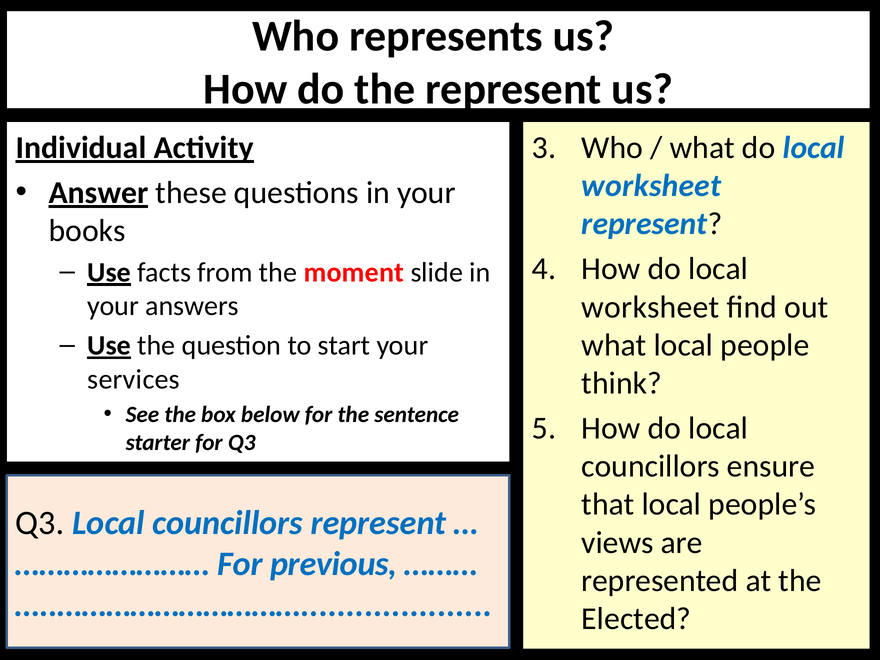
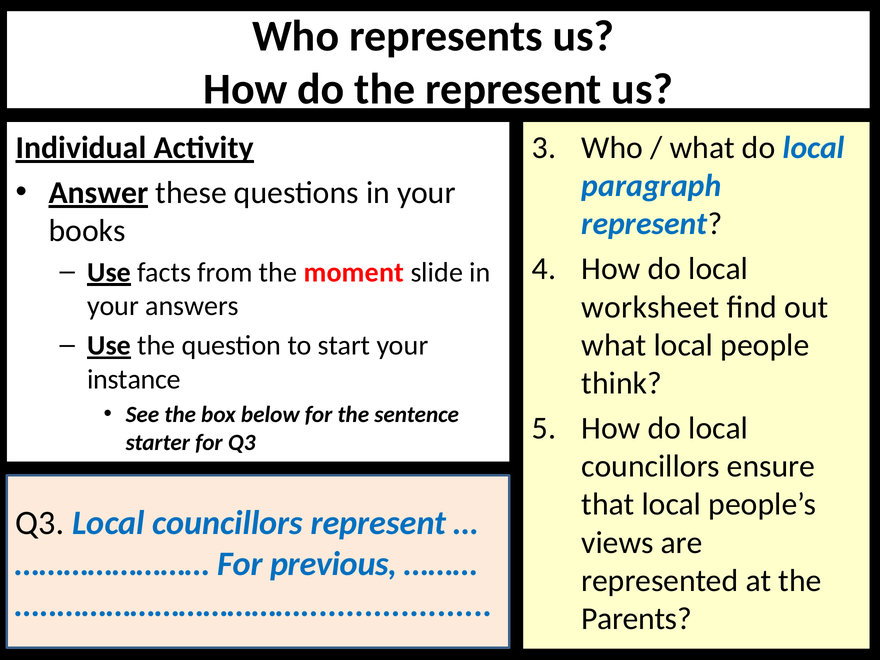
worksheet: worksheet -> paragraph (651, 186)
services: services -> instance (134, 379)
Elected: Elected -> Parents (636, 619)
